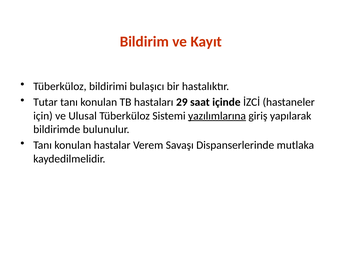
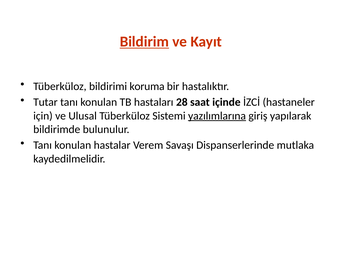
Bildirim underline: none -> present (144, 42)
bulaşıcı: bulaşıcı -> koruma (147, 87)
29: 29 -> 28 (182, 102)
